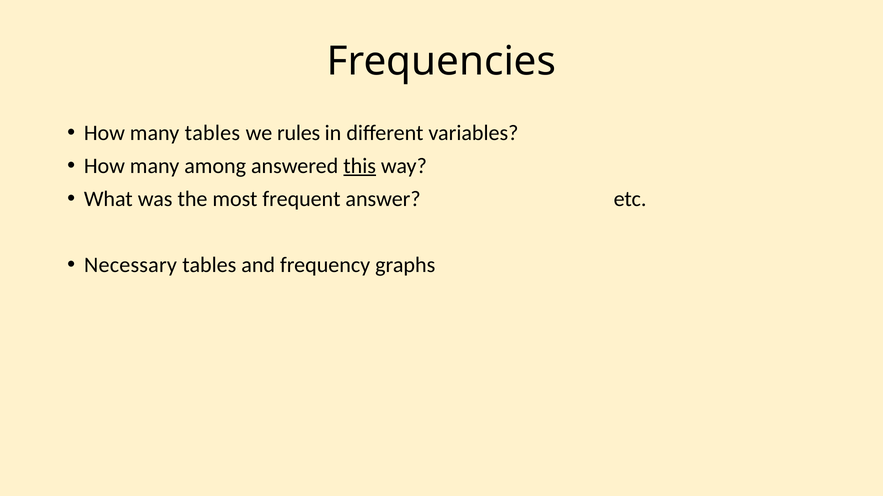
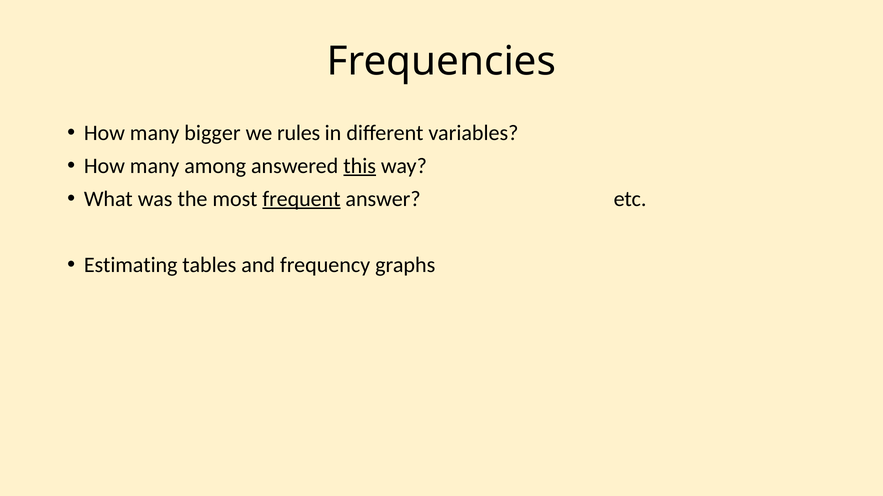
many tables: tables -> bigger (212, 133)
frequent underline: none -> present (301, 199)
Necessary: Necessary -> Estimating (131, 265)
